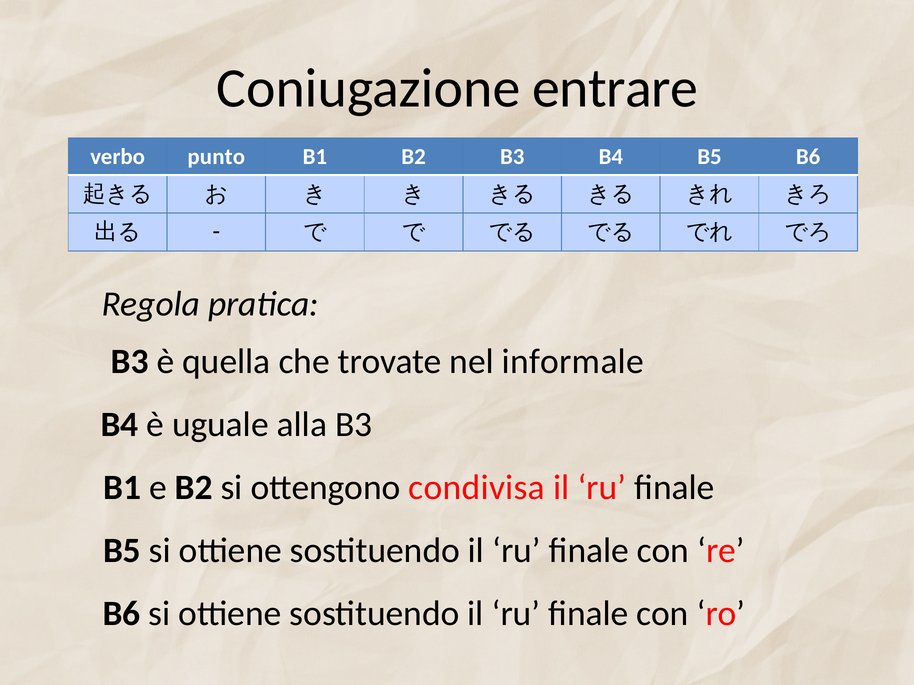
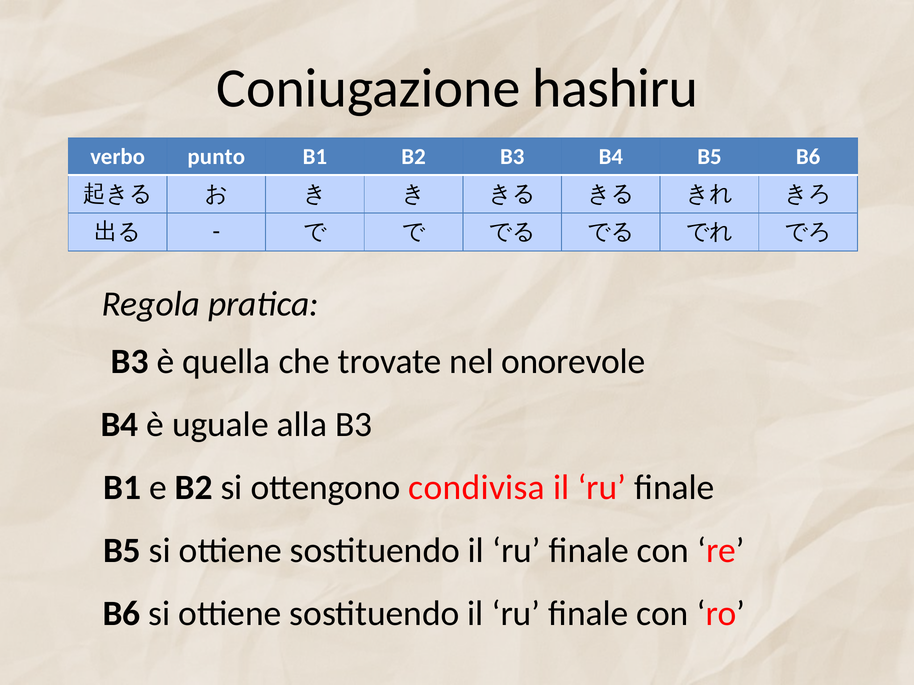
entrare: entrare -> hashiru (615, 88)
informale: informale -> onorevole (573, 362)
